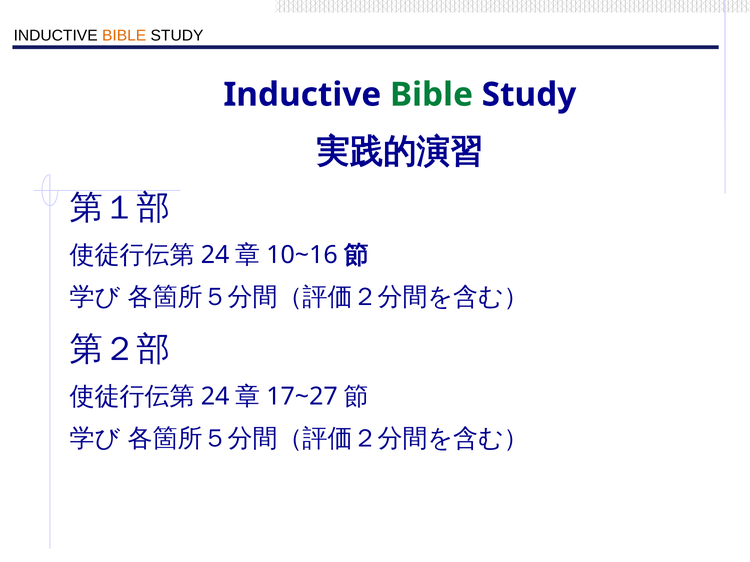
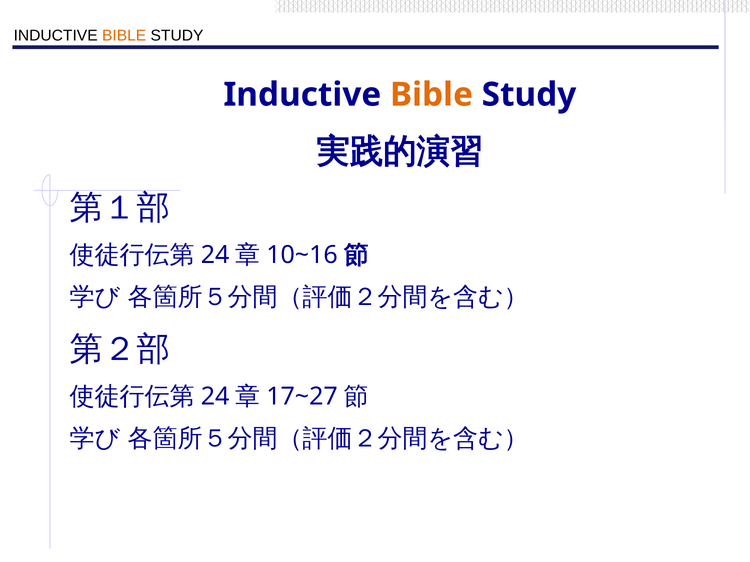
Bible colour: green -> orange (431, 95)
